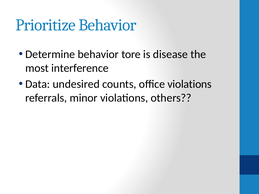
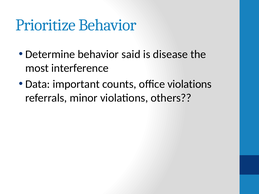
tore: tore -> said (131, 54)
undesired: undesired -> important (76, 84)
